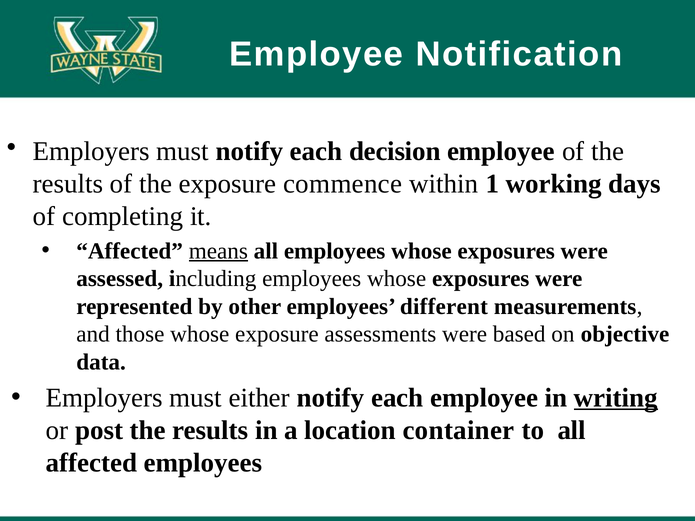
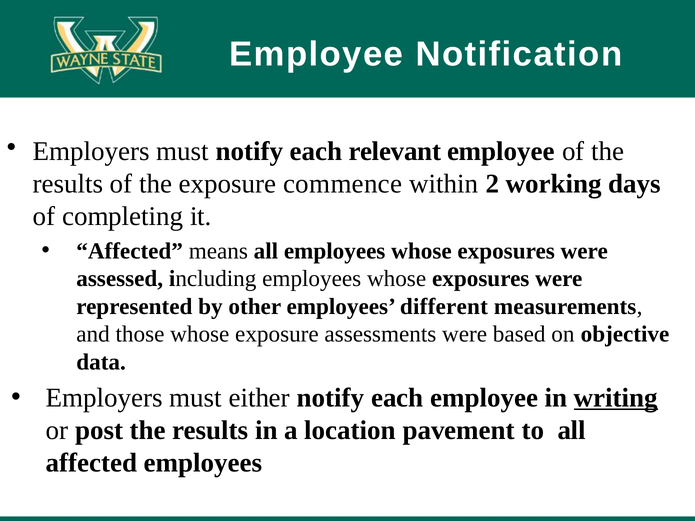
decision: decision -> relevant (395, 152)
1: 1 -> 2 (492, 184)
means underline: present -> none (218, 251)
container: container -> pavement (459, 430)
